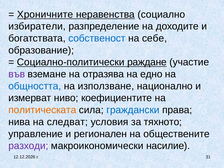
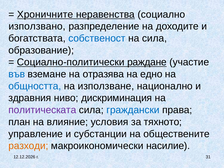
избиратели: избиратели -> използвано (37, 26)
на себе: себе -> сила (155, 38)
във colour: purple -> blue (17, 74)
измерват: измерват -> здравния (30, 98)
коефициентите: коефициентите -> дискриминация (117, 98)
политическата colour: orange -> purple (42, 110)
нива: нива -> план (19, 122)
следват: следват -> влияние (67, 122)
регионален: регионален -> субстанции (100, 134)
разходи colour: purple -> orange (28, 146)
